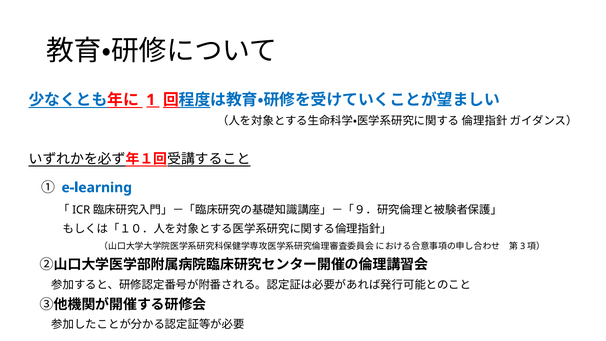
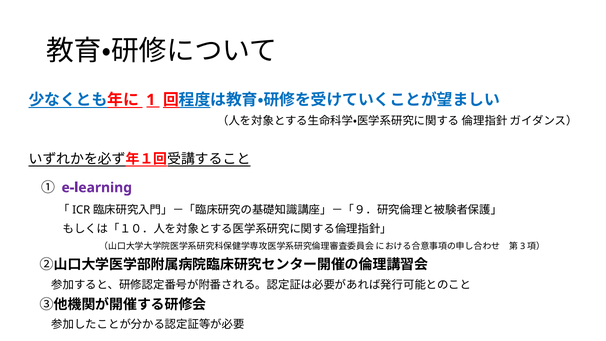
e-learning colour: blue -> purple (97, 188)
